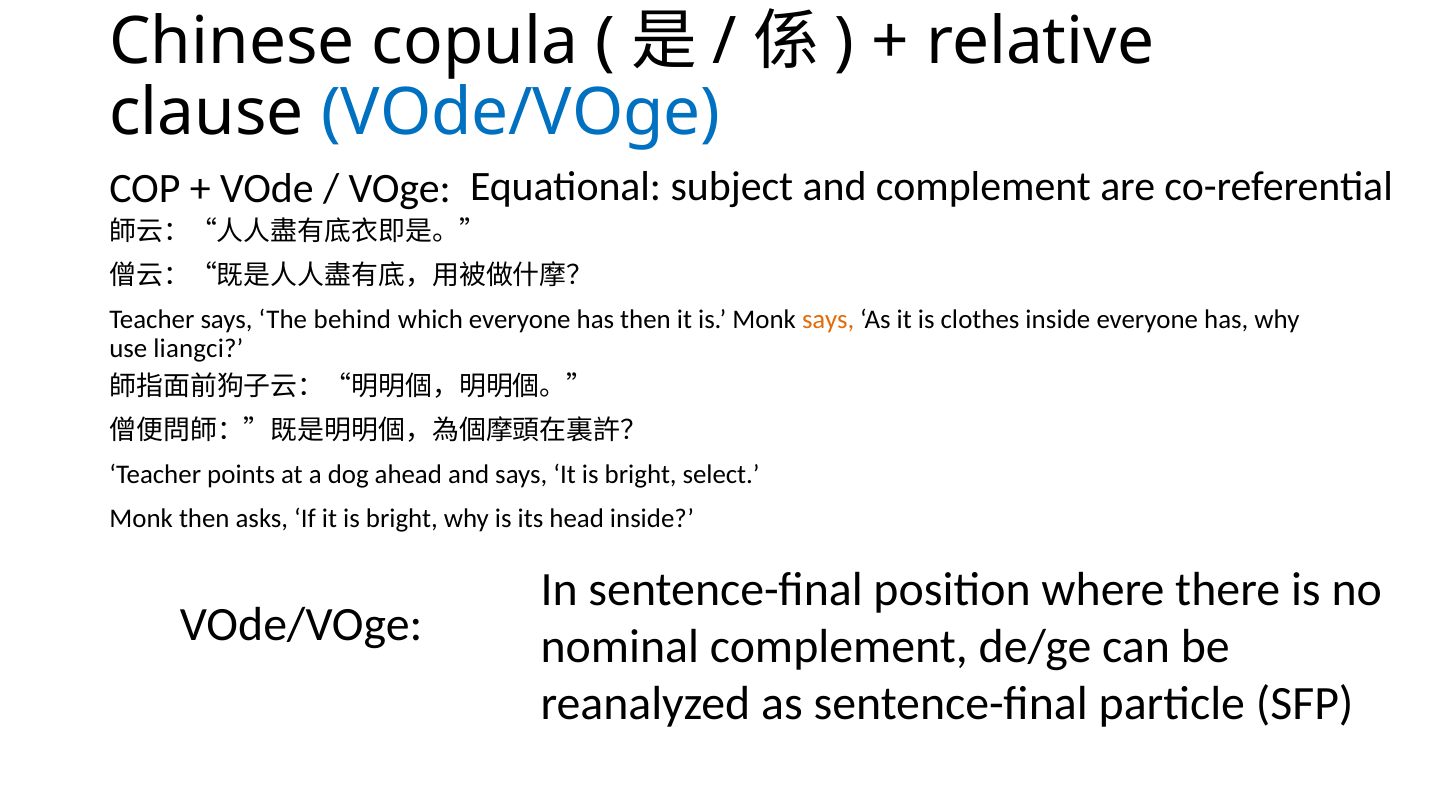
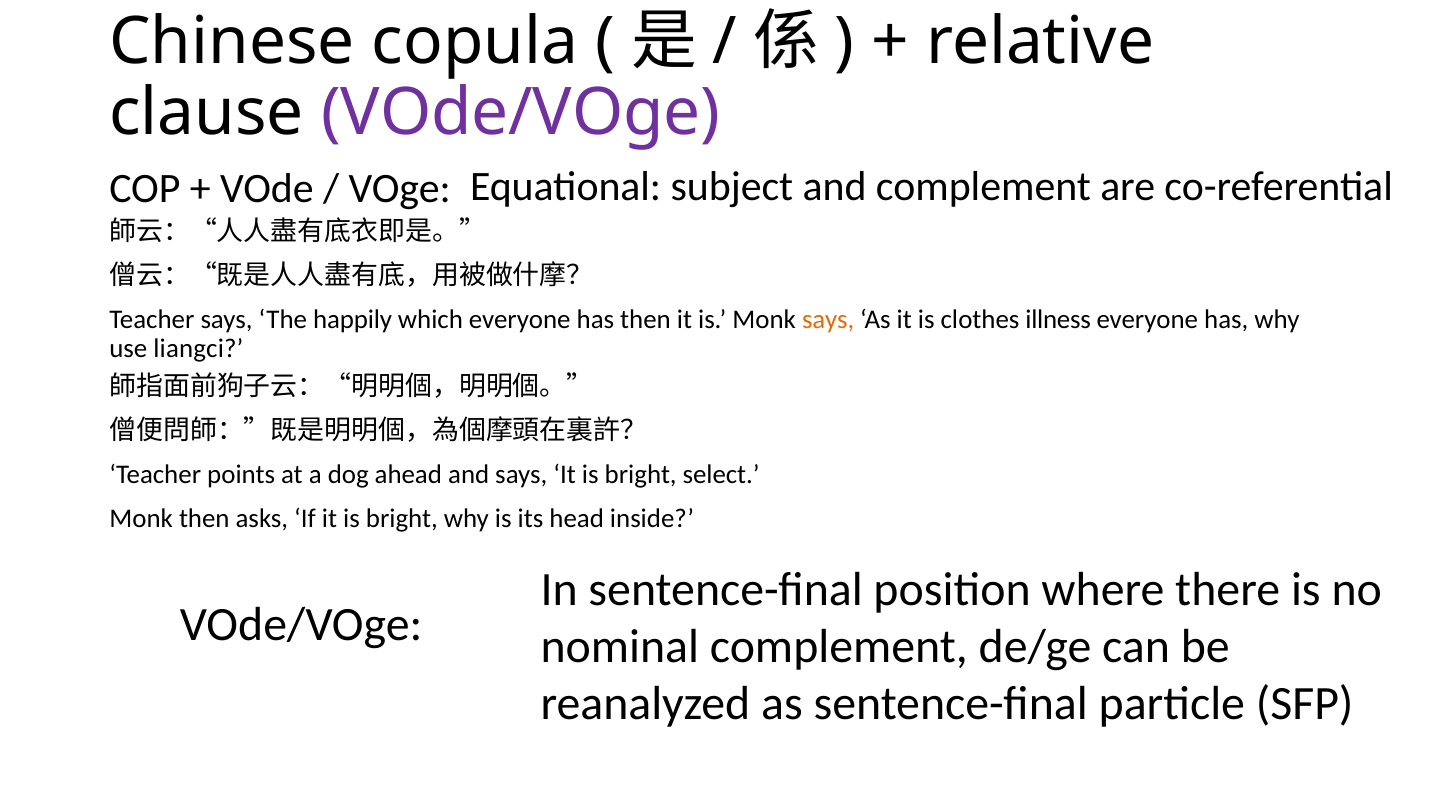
VOde/VOge colour: blue -> purple (521, 113)
behind: behind -> happily (353, 319)
clothes inside: inside -> illness (1058, 319)
